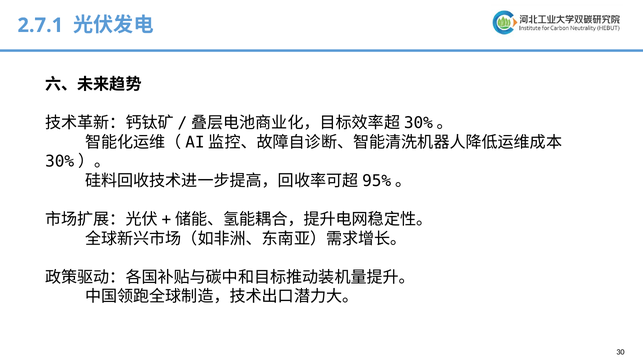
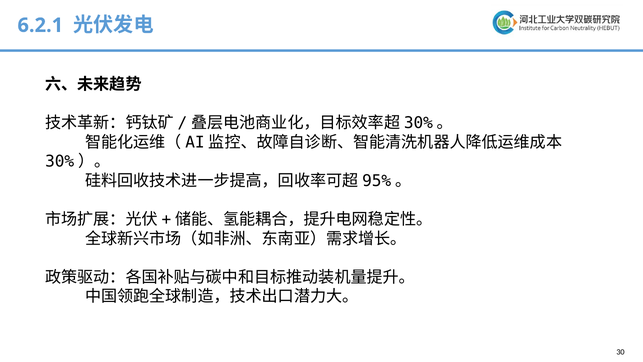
2.7.1: 2.7.1 -> 6.2.1 (40, 25)
